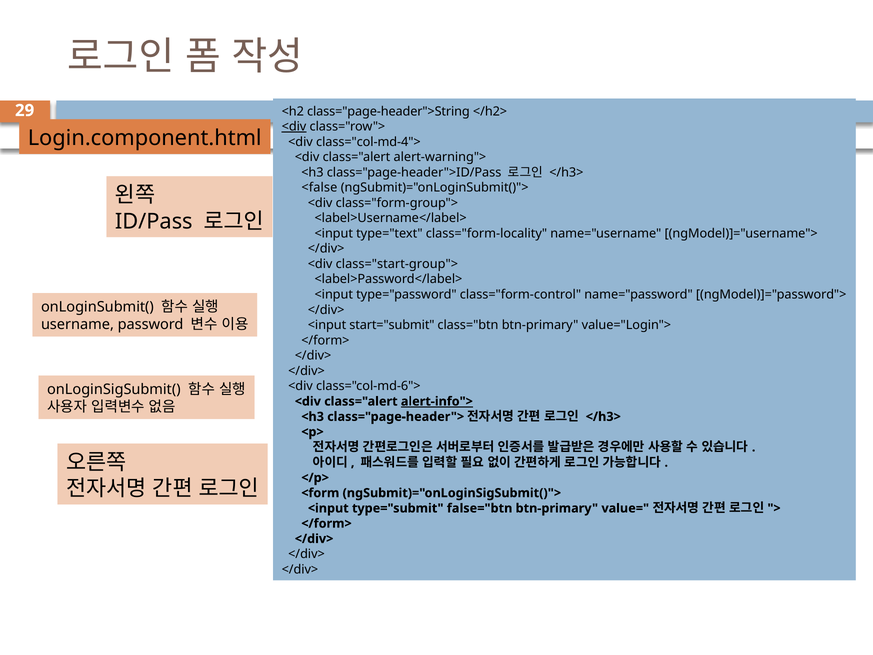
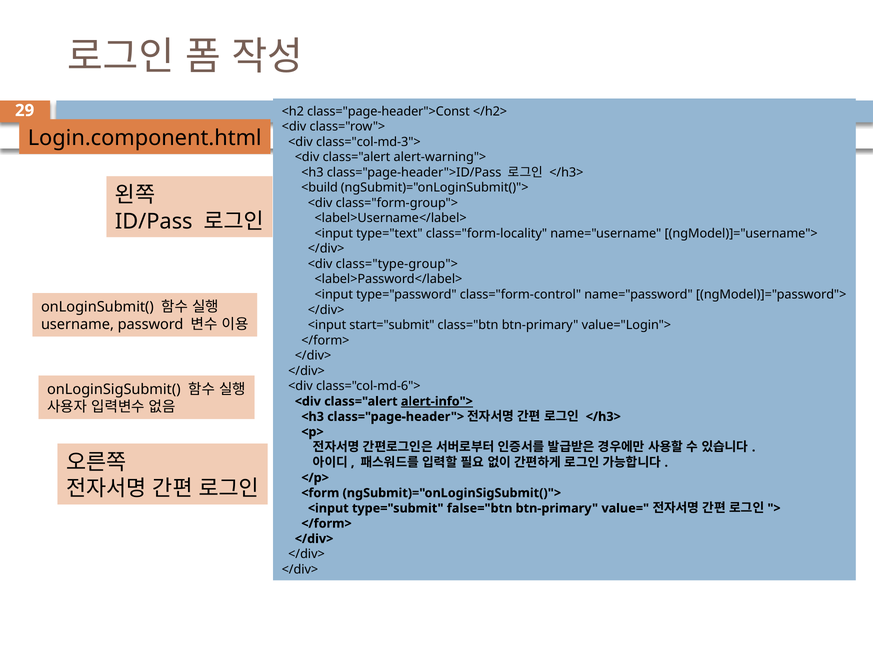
class="page-header">String: class="page-header">String -> class="page-header">Const (388, 111)
<div underline: present -> none (294, 127)
class="col-md-4">: class="col-md-4"> -> class="col-md-3"> (368, 142)
<false: <false -> <build (320, 188)
class="start-group">: class="start-group"> -> class="type-group"> (397, 264)
